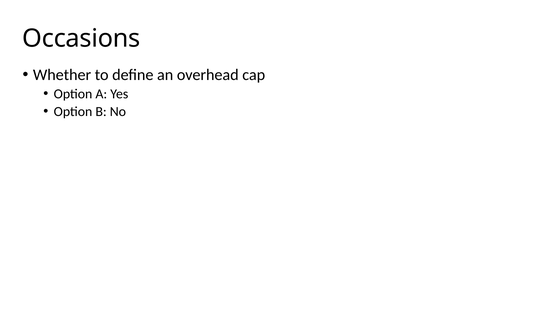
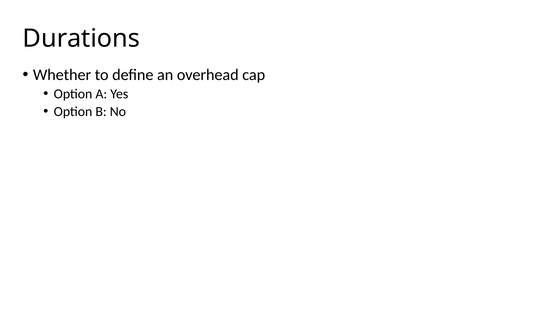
Occasions: Occasions -> Durations (81, 39)
